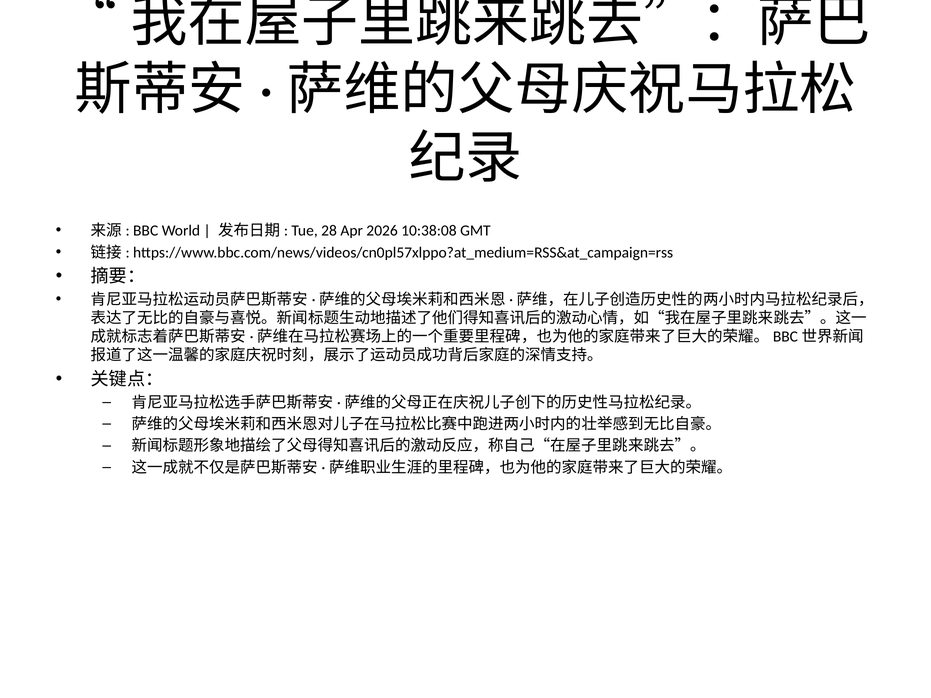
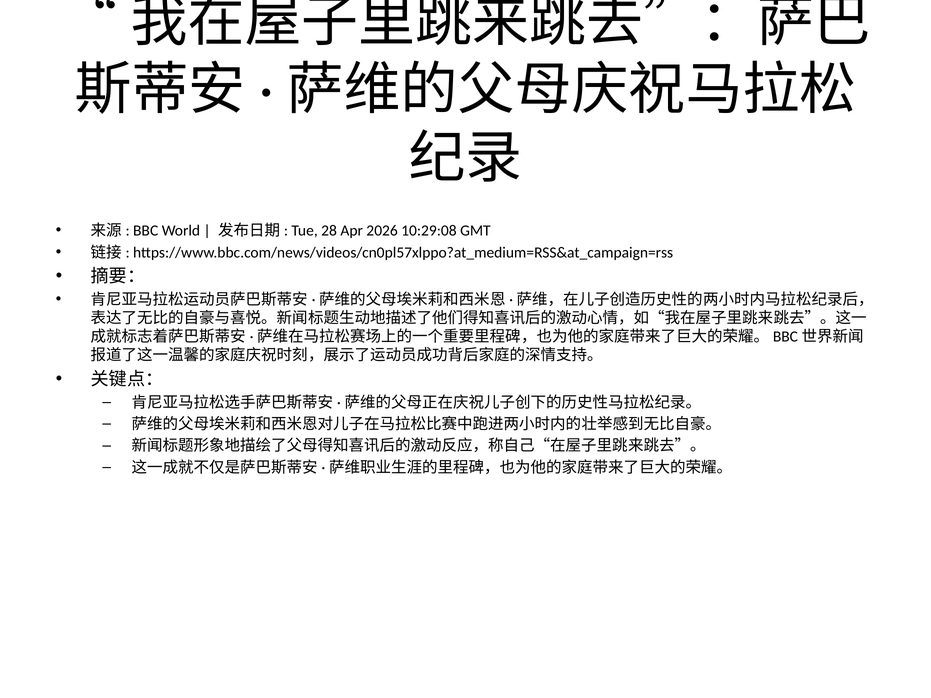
10:38:08: 10:38:08 -> 10:29:08 (429, 231)
